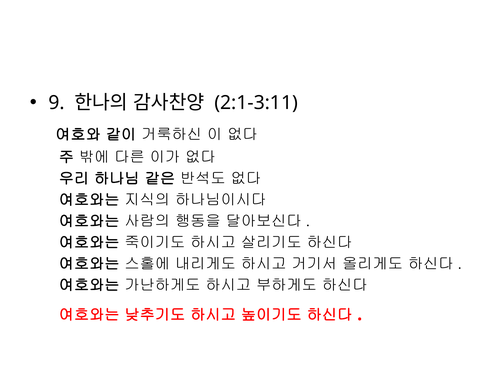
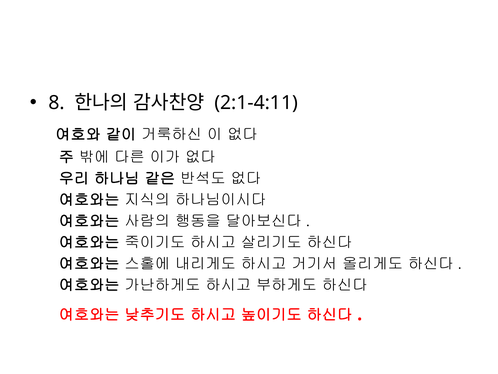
9: 9 -> 8 (57, 103)
2:1-3:11: 2:1-3:11 -> 2:1-4:11 (256, 103)
